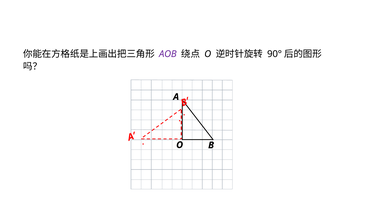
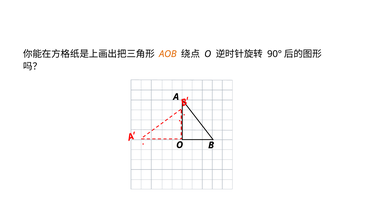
AOB colour: purple -> orange (168, 54)
